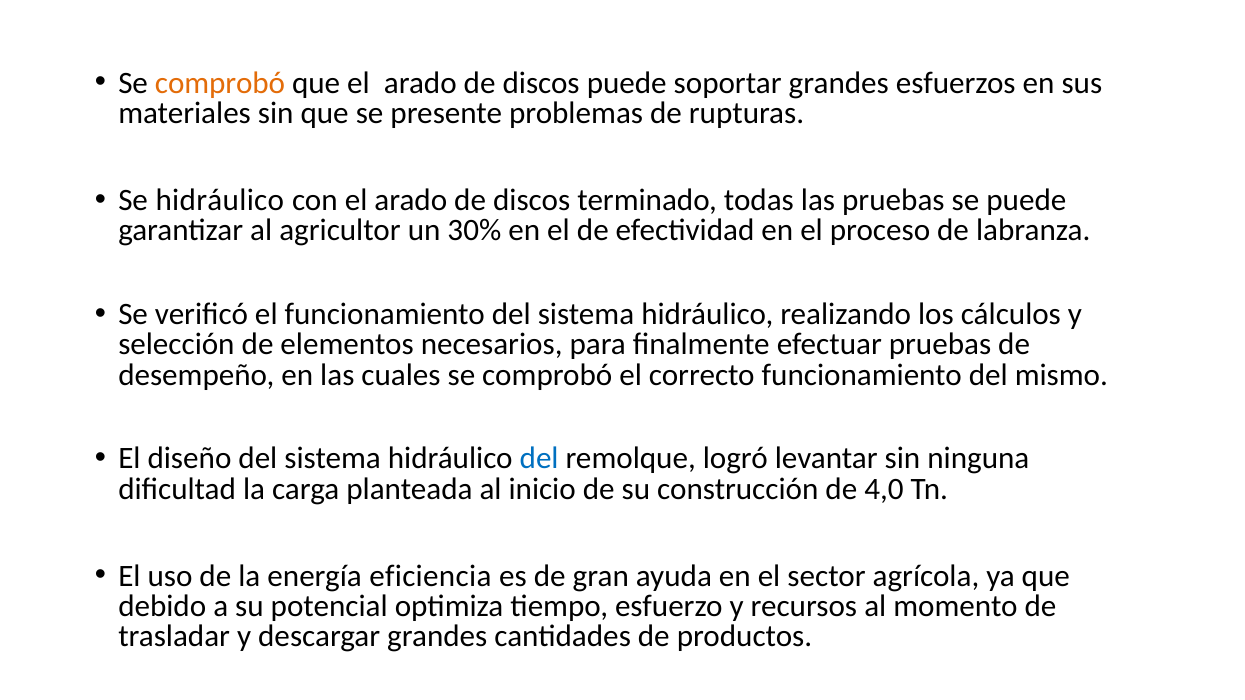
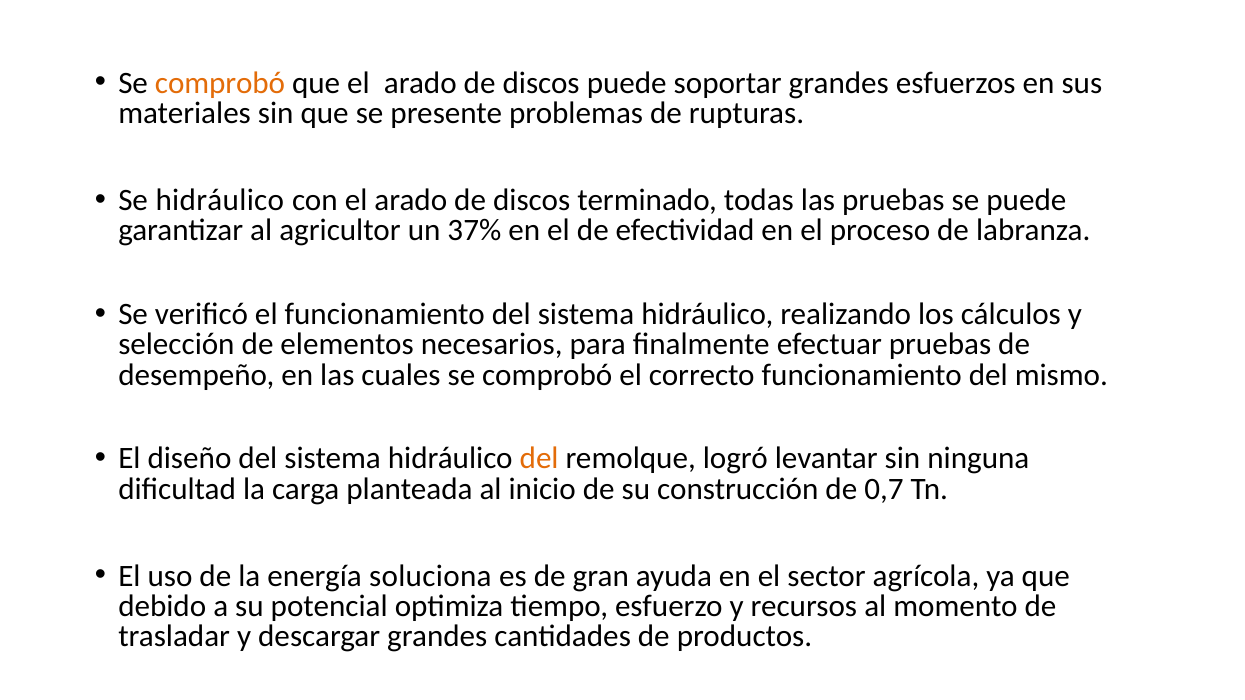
30%: 30% -> 37% (474, 231)
del colour: blue -> orange (539, 459)
4,0: 4,0 -> 0,7 (884, 489)
eficiencia: eficiencia -> soluciona (430, 576)
